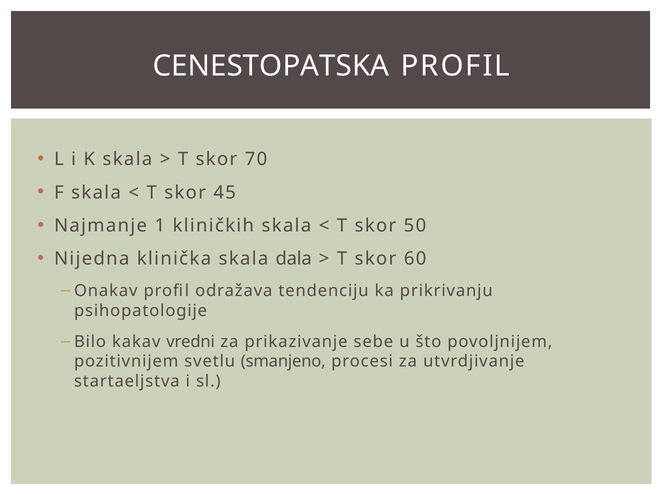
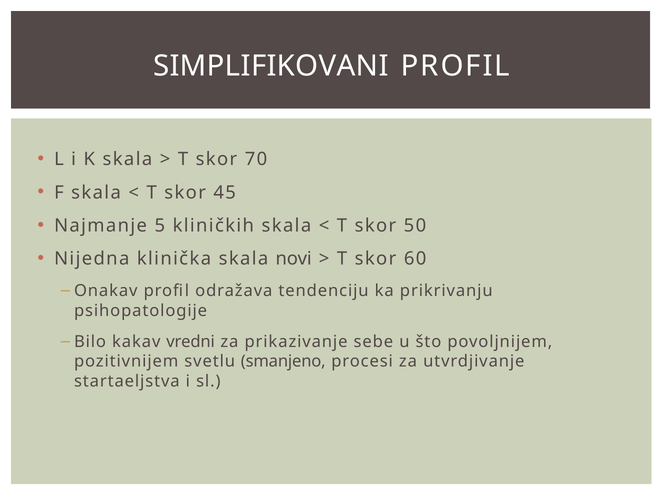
CENESTOPATSKA: CENESTOPATSKA -> SIMPLIFIKOVANI (271, 66)
1: 1 -> 5 (160, 226)
dala: dala -> novi (294, 259)
